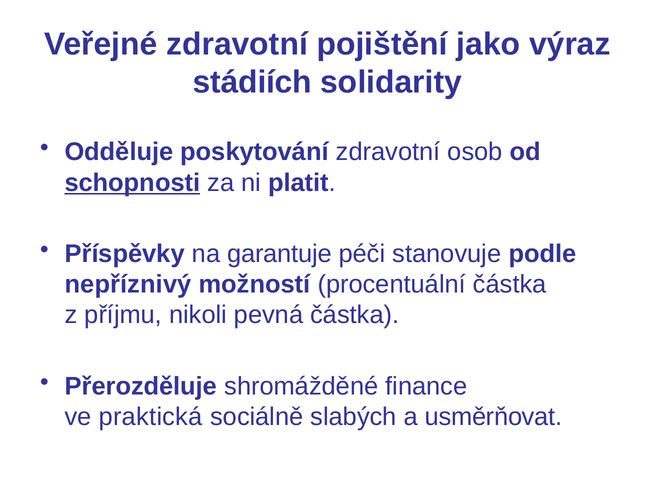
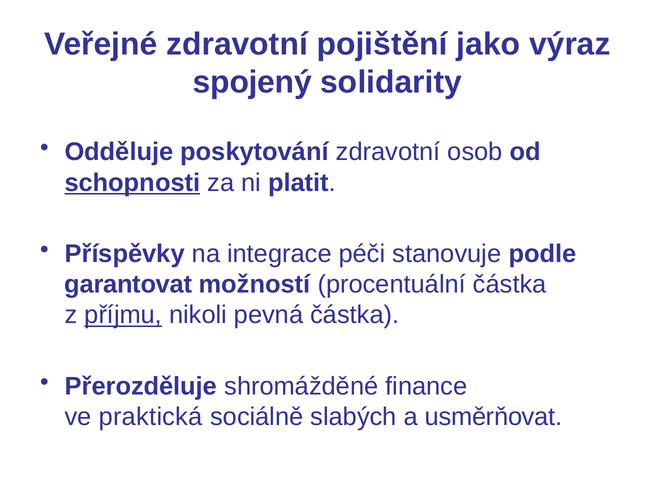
stádiích: stádiích -> spojený (252, 82)
garantuje: garantuje -> integrace (279, 254)
nepříznivý: nepříznivý -> garantovat (128, 285)
příjmu underline: none -> present (123, 315)
